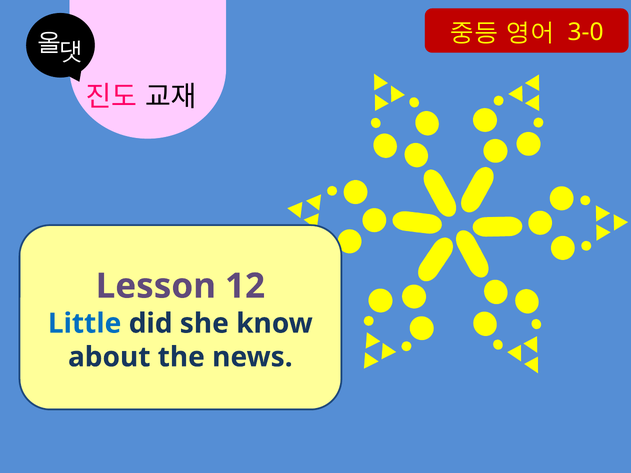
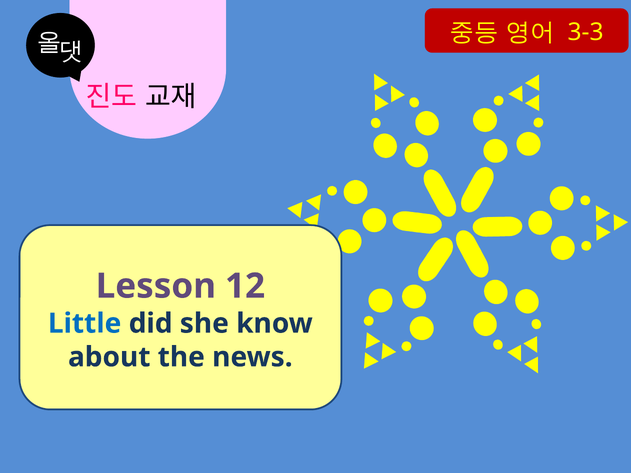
3-0: 3-0 -> 3-3 (586, 32)
